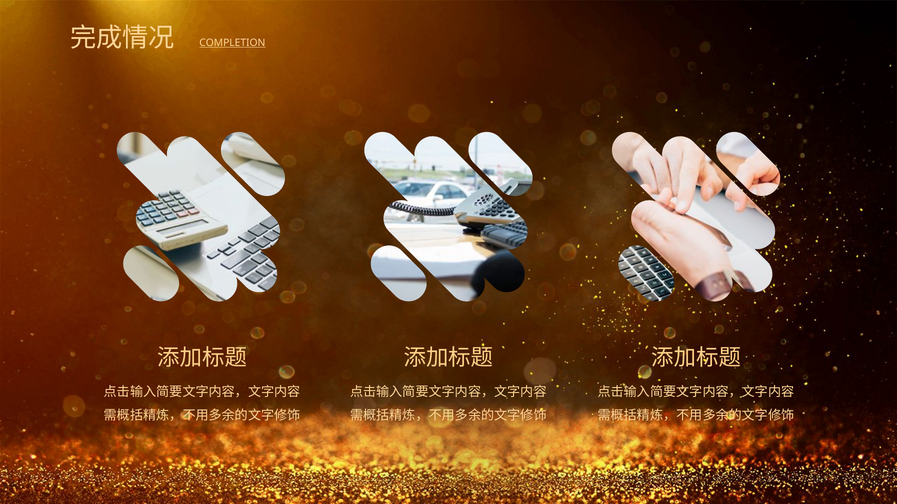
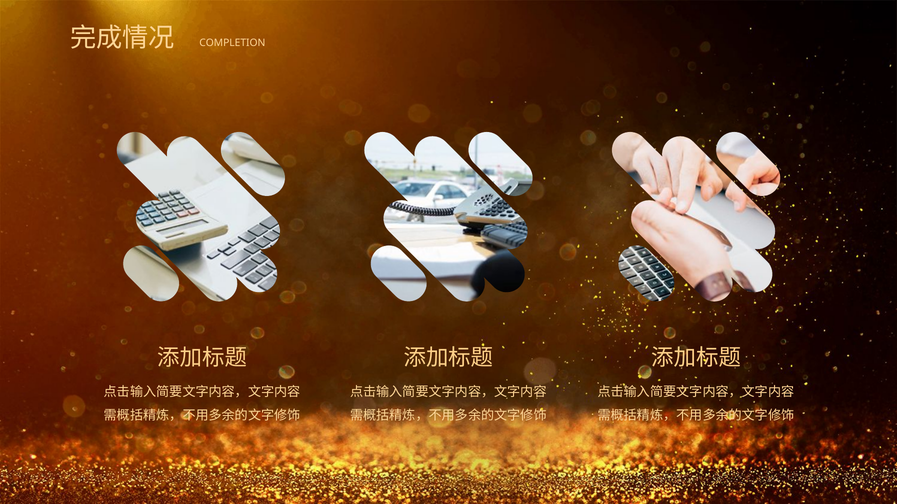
COMPLETION underline: present -> none (232, 43)
